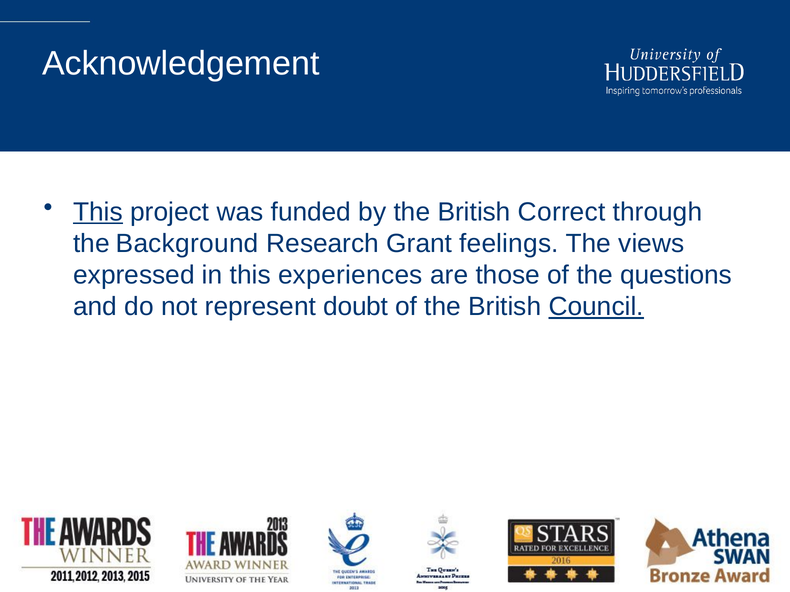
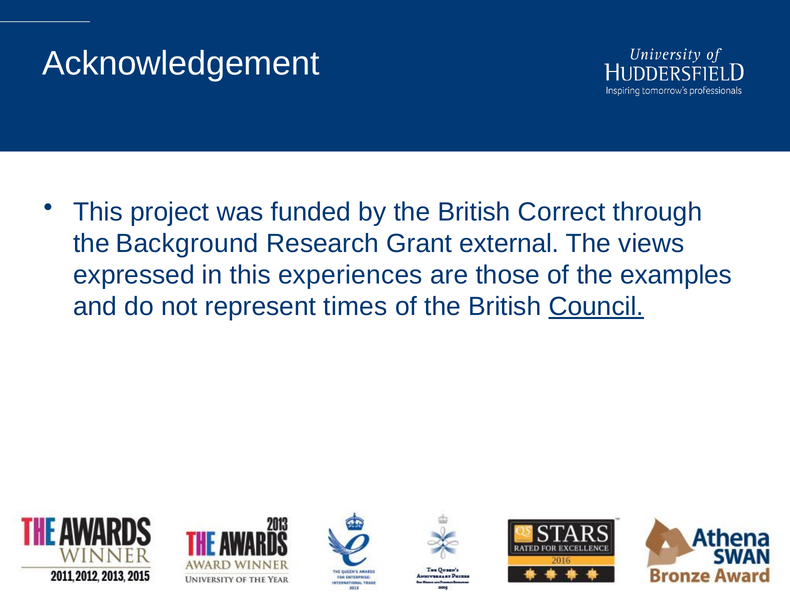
This underline: present -> none (98, 212)
feelings: feelings -> external (509, 244)
questions: questions -> examples (676, 275)
doubt: doubt -> times (355, 307)
